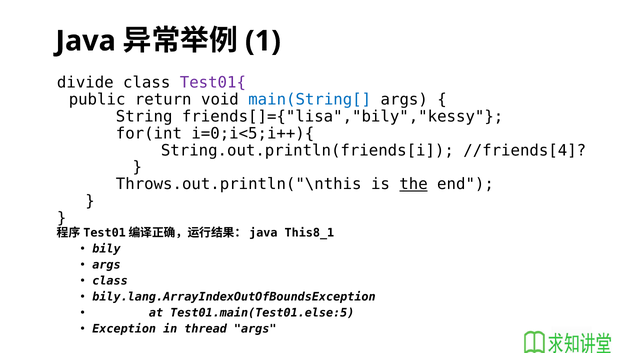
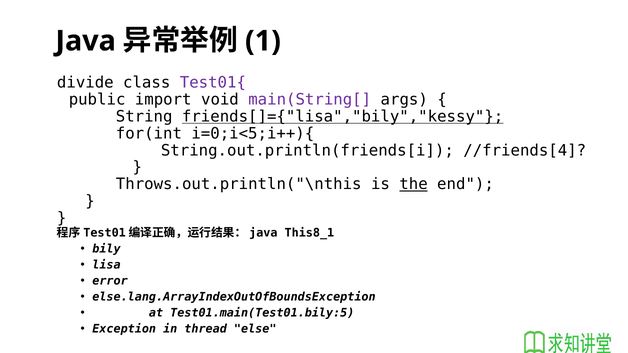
return: return -> import (163, 100)
main(String[ colour: blue -> purple (310, 100)
friends[]={"lisa","bily","kessy underline: none -> present (343, 117)
args: args -> lisa (106, 265)
class: class -> error (110, 281)
bily.lang.ArrayIndexOutOfBoundsException: bily.lang.ArrayIndexOutOfBoundsException -> else.lang.ArrayIndexOutOfBoundsException (234, 297)
Test01.main(Test01.else:5: Test01.main(Test01.else:5 -> Test01.main(Test01.bily:5 (262, 313)
thread args: args -> else (255, 329)
